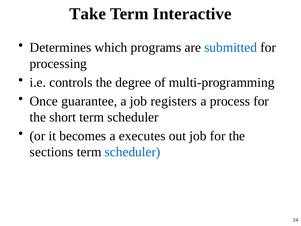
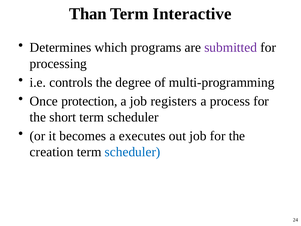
Take: Take -> Than (88, 14)
submitted colour: blue -> purple (231, 48)
guarantee: guarantee -> protection (89, 101)
sections: sections -> creation (52, 152)
